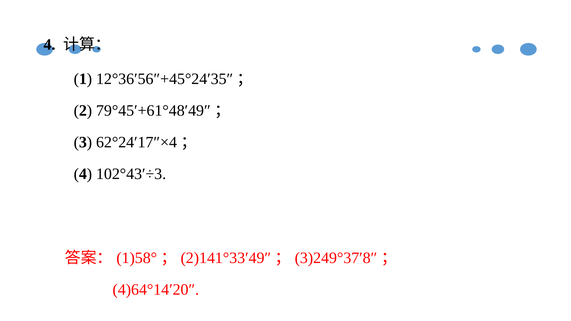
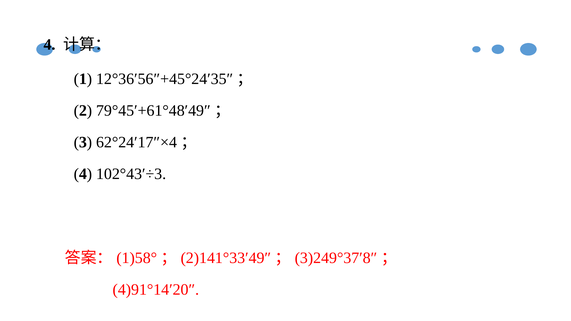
4)64°14′20″: 4)64°14′20″ -> 4)91°14′20″ (156, 290)
